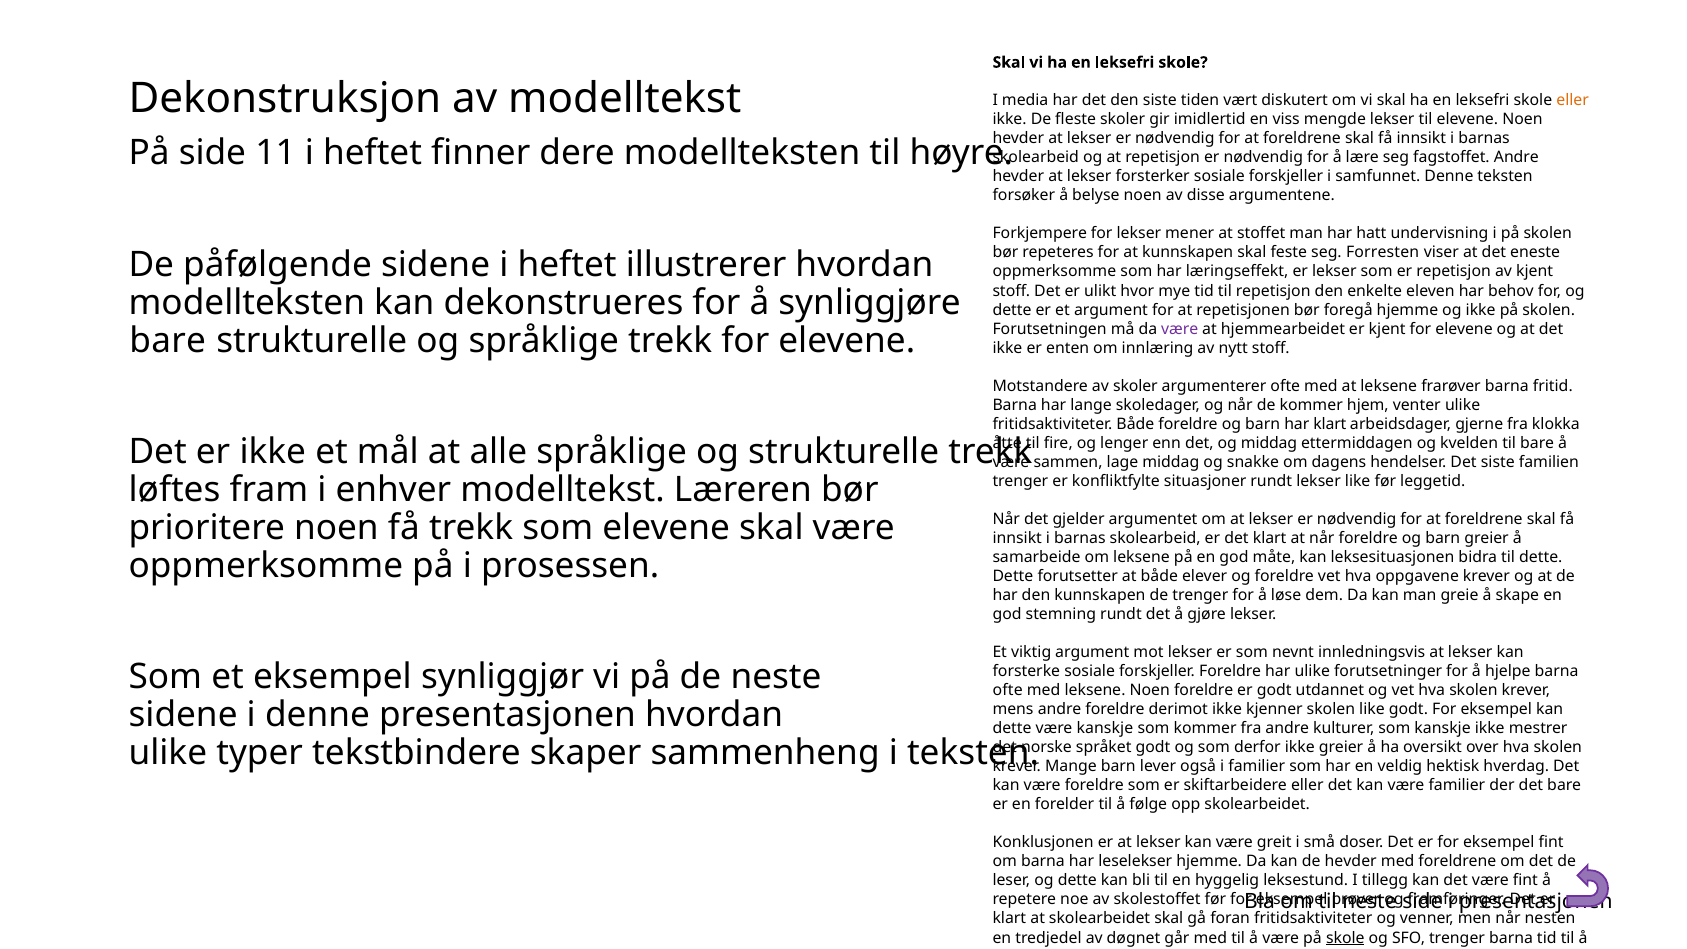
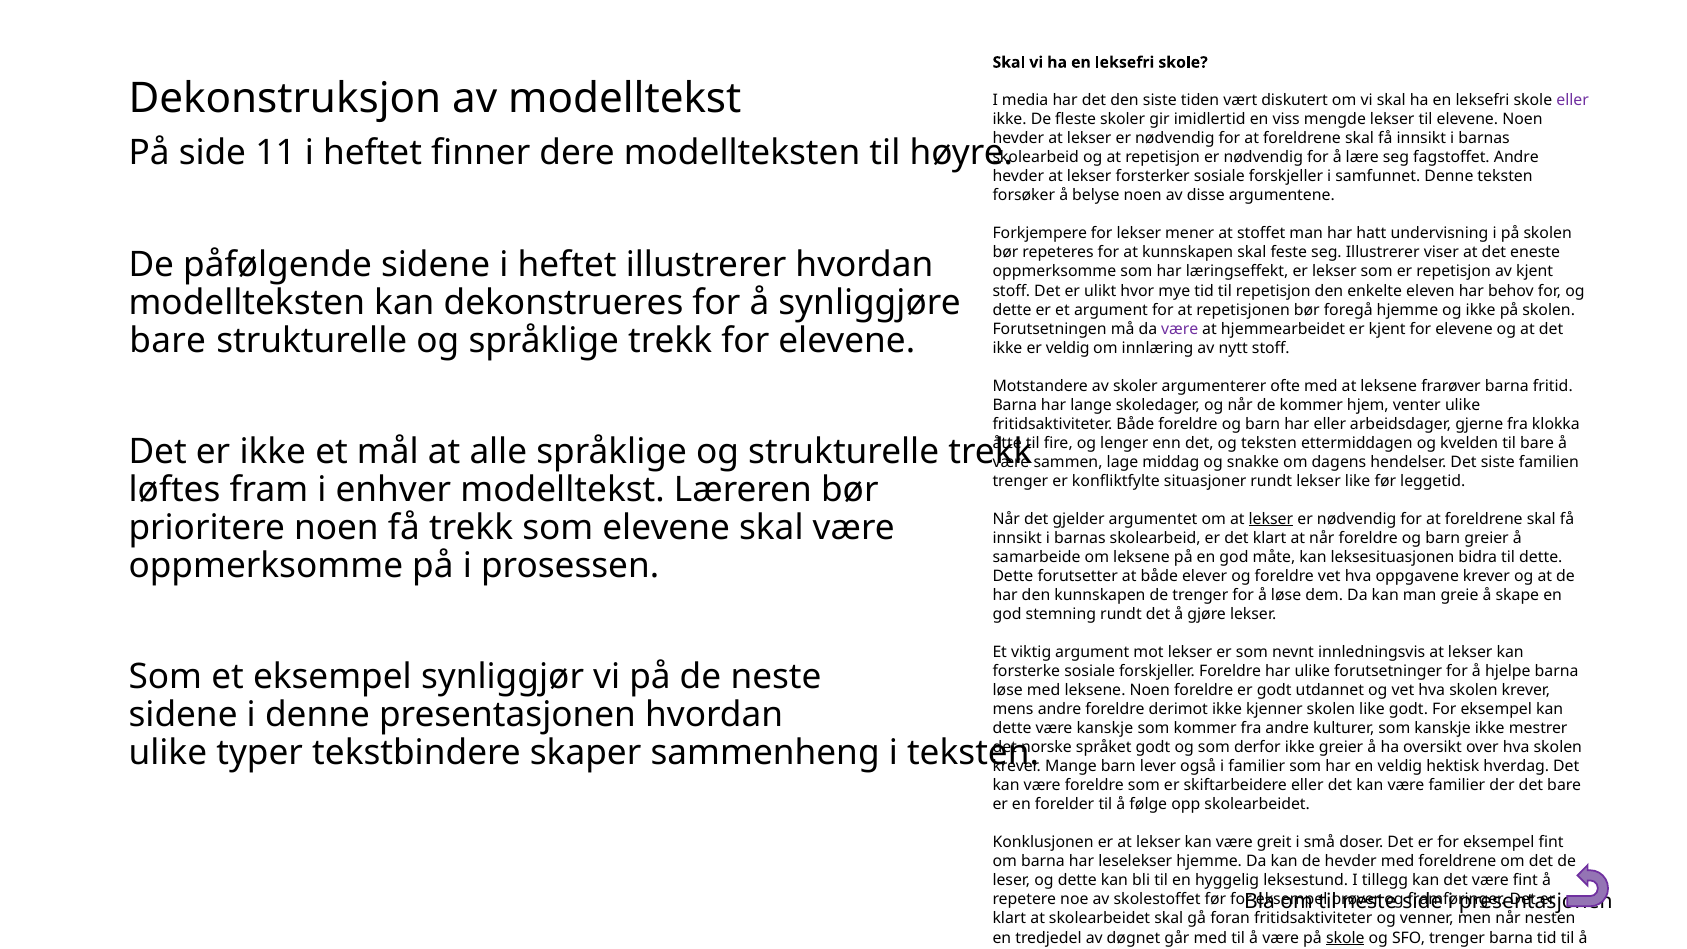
eller colour: orange -> purple (1573, 100)
seg Forresten: Forresten -> Illustrerer (1383, 253)
er enten: enten -> veldig (1068, 348)
har klart: klart -> eller (1330, 424)
og middag: middag -> teksten (1269, 443)
lekser underline: none -> present (1271, 519)
ofte: ofte -> løse (1008, 690)
